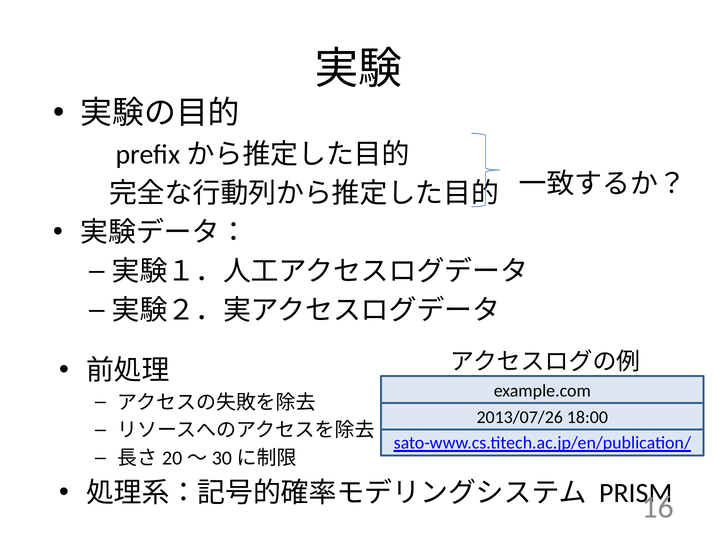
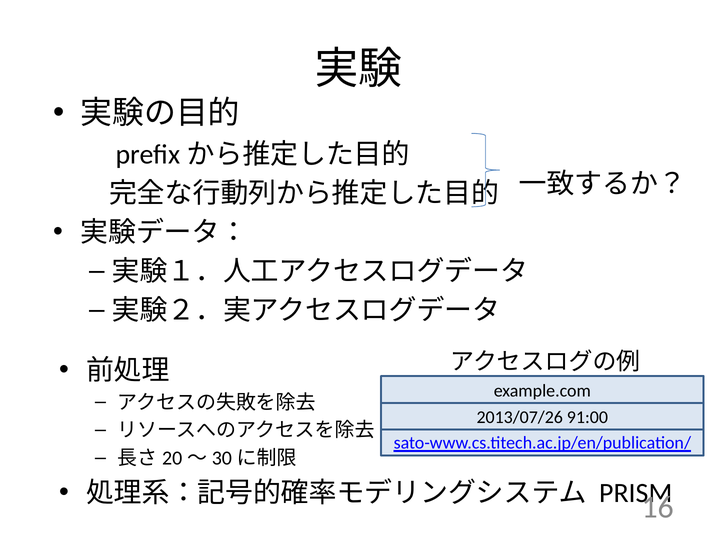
18:00: 18:00 -> 91:00 (587, 417)
